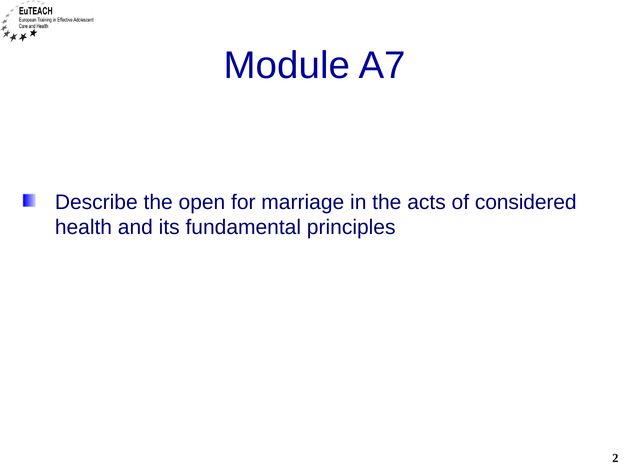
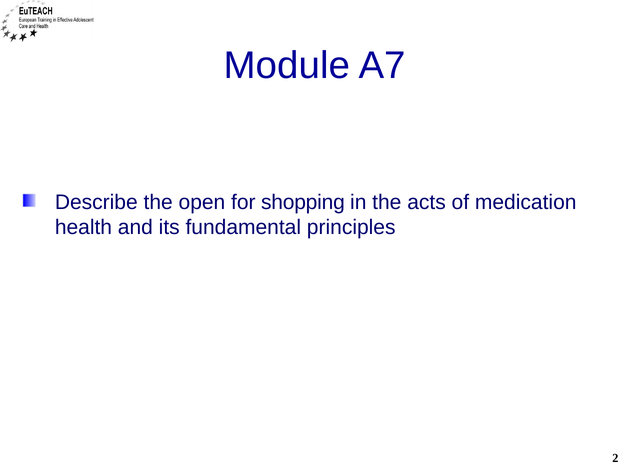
marriage: marriage -> shopping (303, 202)
considered: considered -> medication (526, 202)
